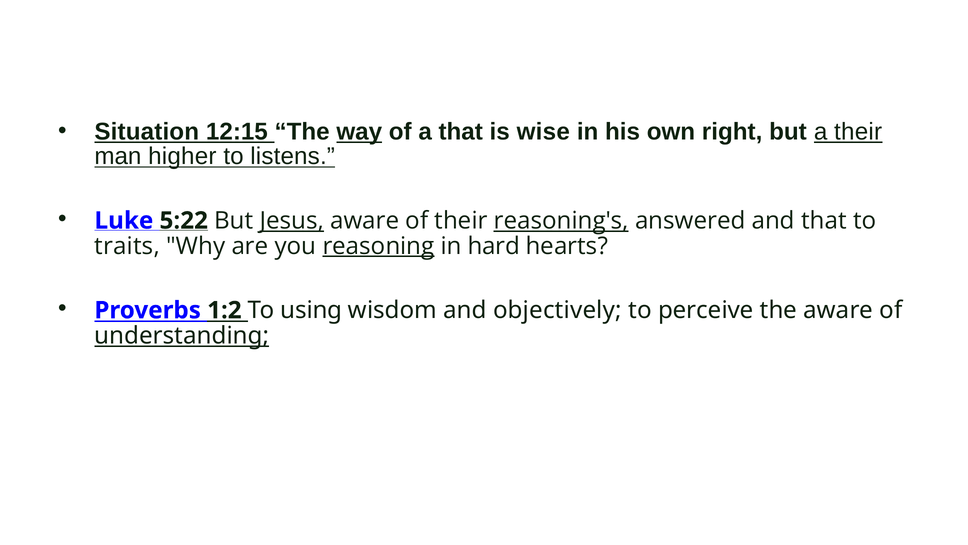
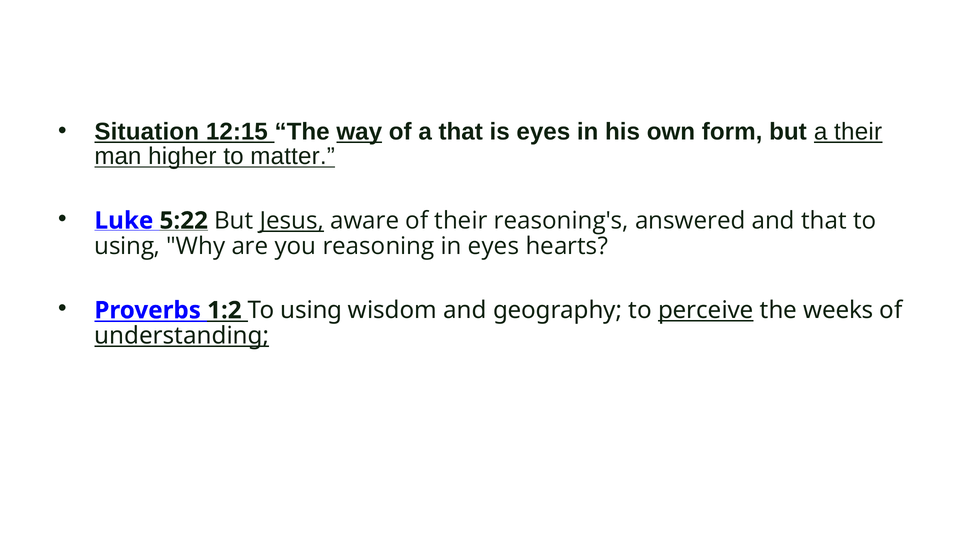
is wise: wise -> eyes (543, 132)
right: right -> form (732, 132)
listens: listens -> matter (293, 156)
reasoning's underline: present -> none (561, 221)
traits: traits -> using (127, 246)
reasoning underline: present -> none (378, 246)
in hard: hard -> eyes (494, 246)
objectively: objectively -> geography (558, 310)
perceive underline: none -> present (706, 310)
the aware: aware -> weeks (838, 310)
